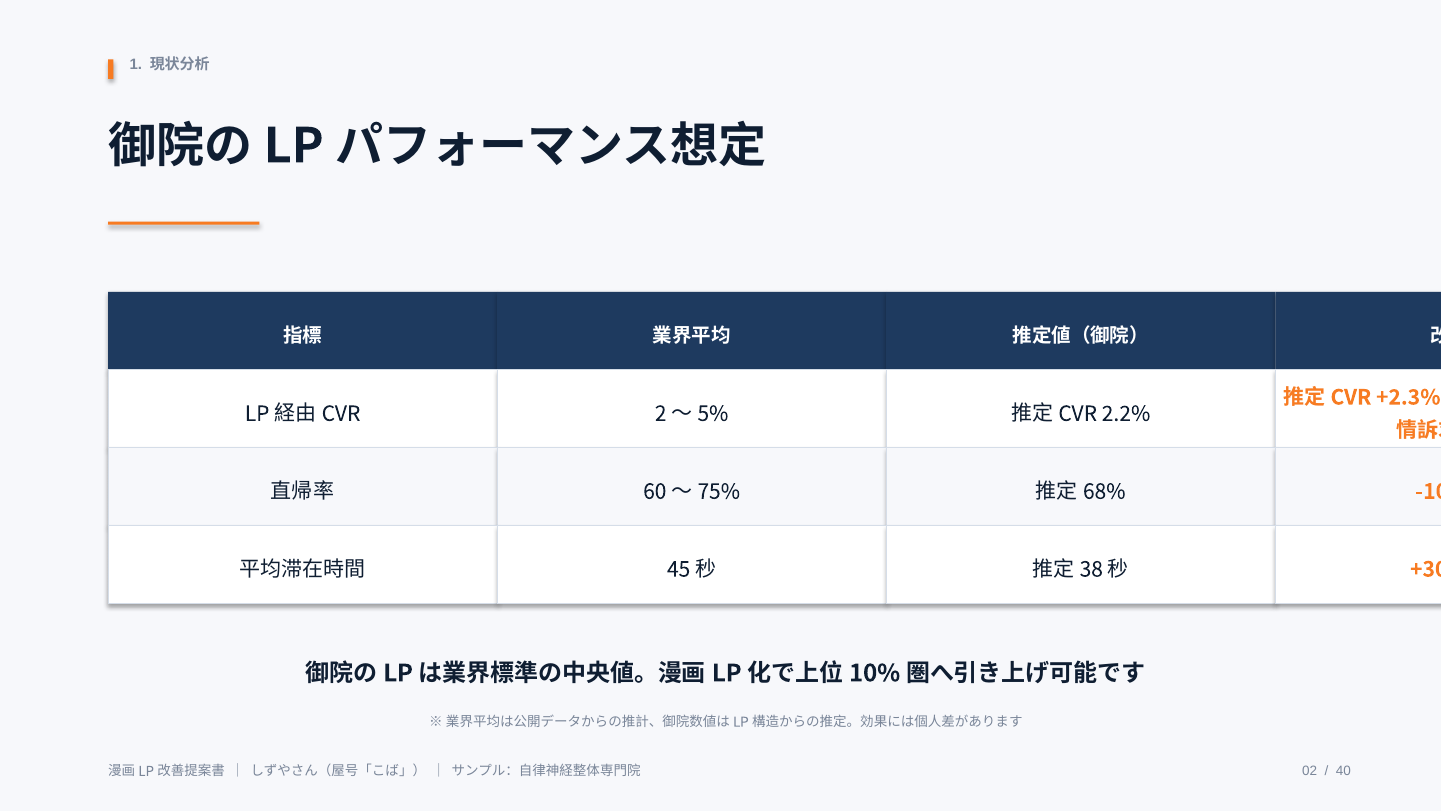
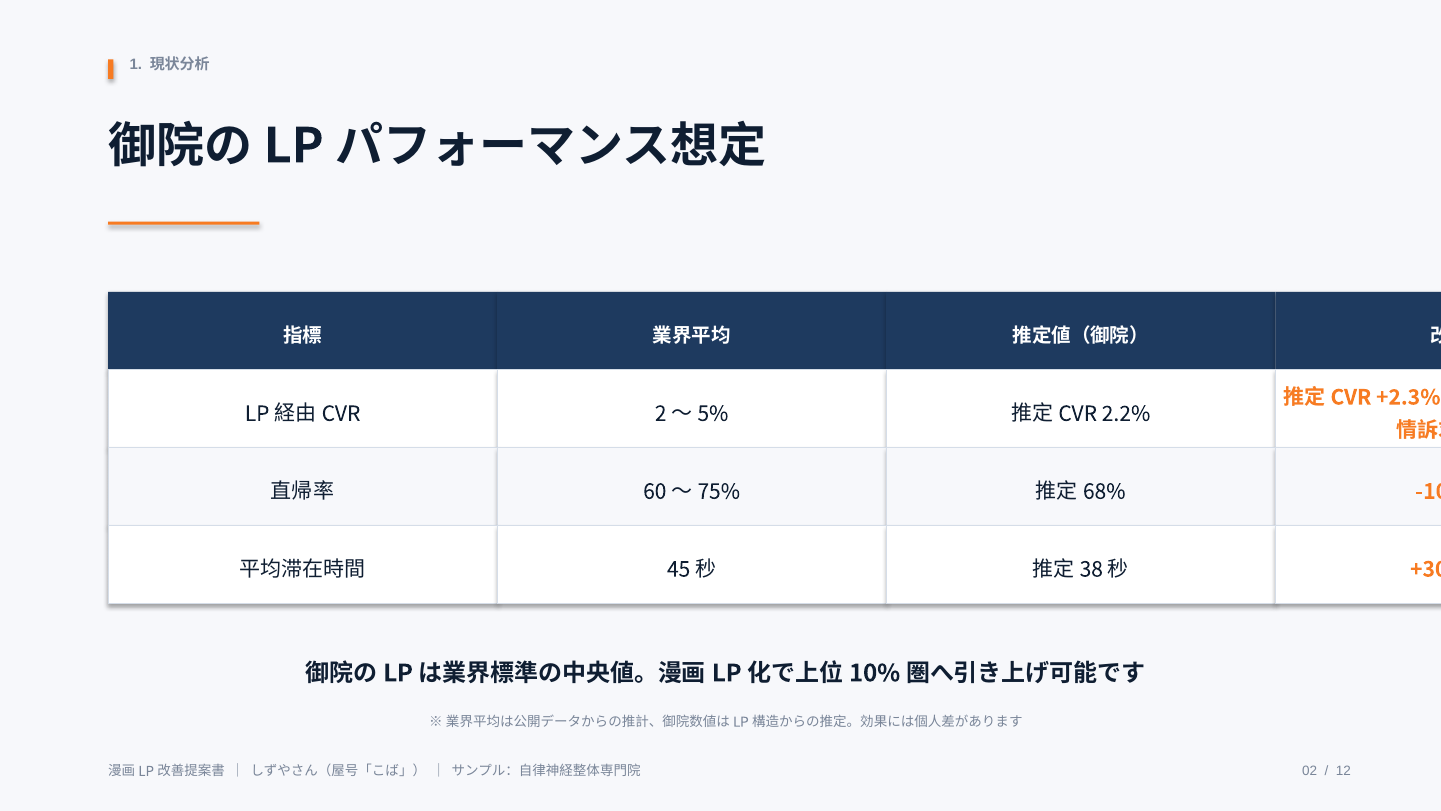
40: 40 -> 12 (1343, 771)
